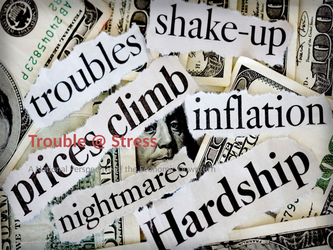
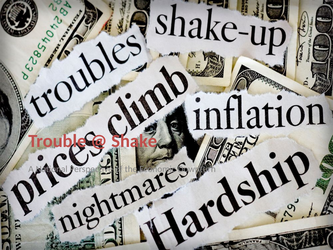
Stress: Stress -> Shake (134, 141)
